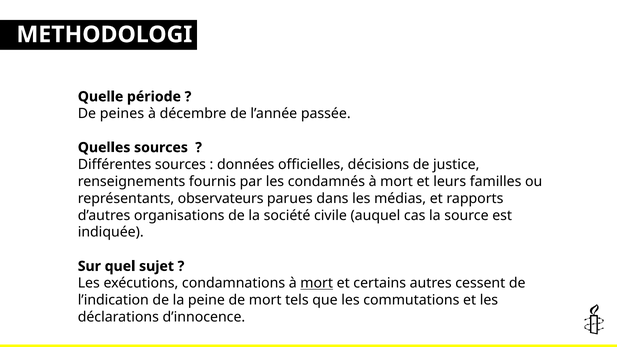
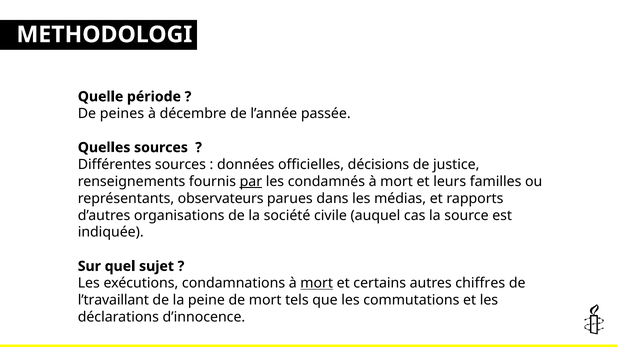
par underline: none -> present (251, 181)
cessent: cessent -> chiffres (480, 283)
l’indication: l’indication -> l’travaillant (113, 300)
